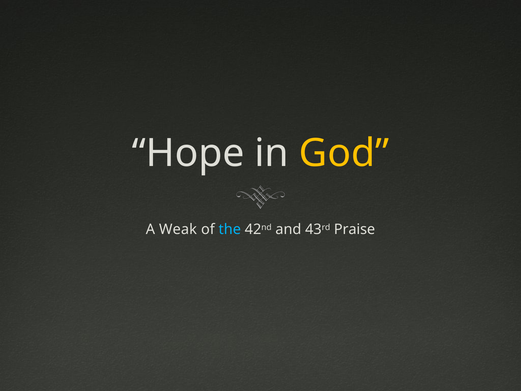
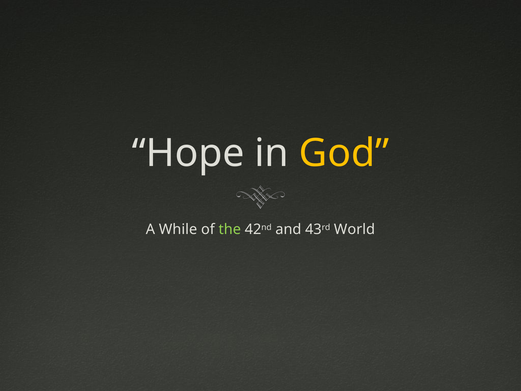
Weak: Weak -> While (178, 229)
the colour: light blue -> light green (230, 229)
Praise: Praise -> World (354, 229)
